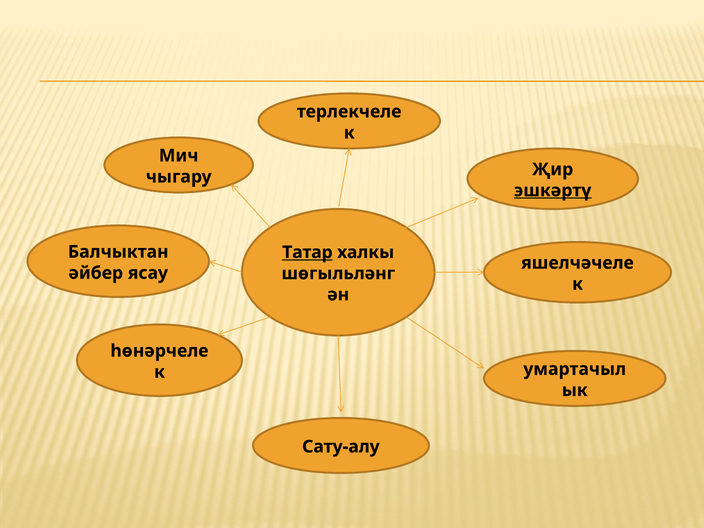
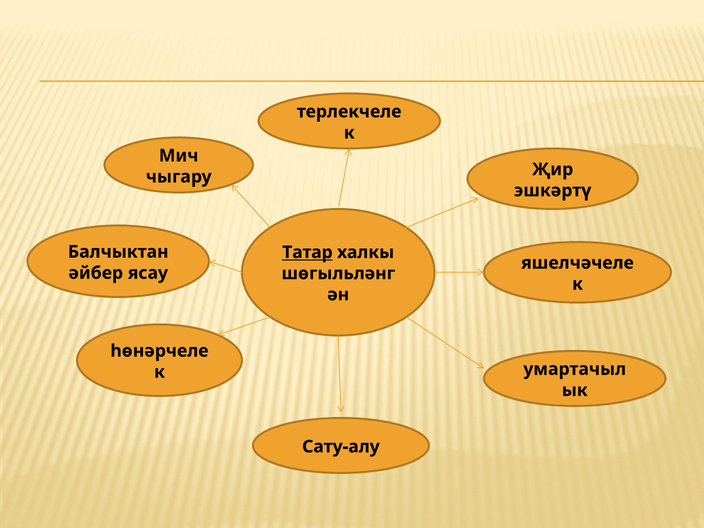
эшкәртү underline: present -> none (553, 191)
